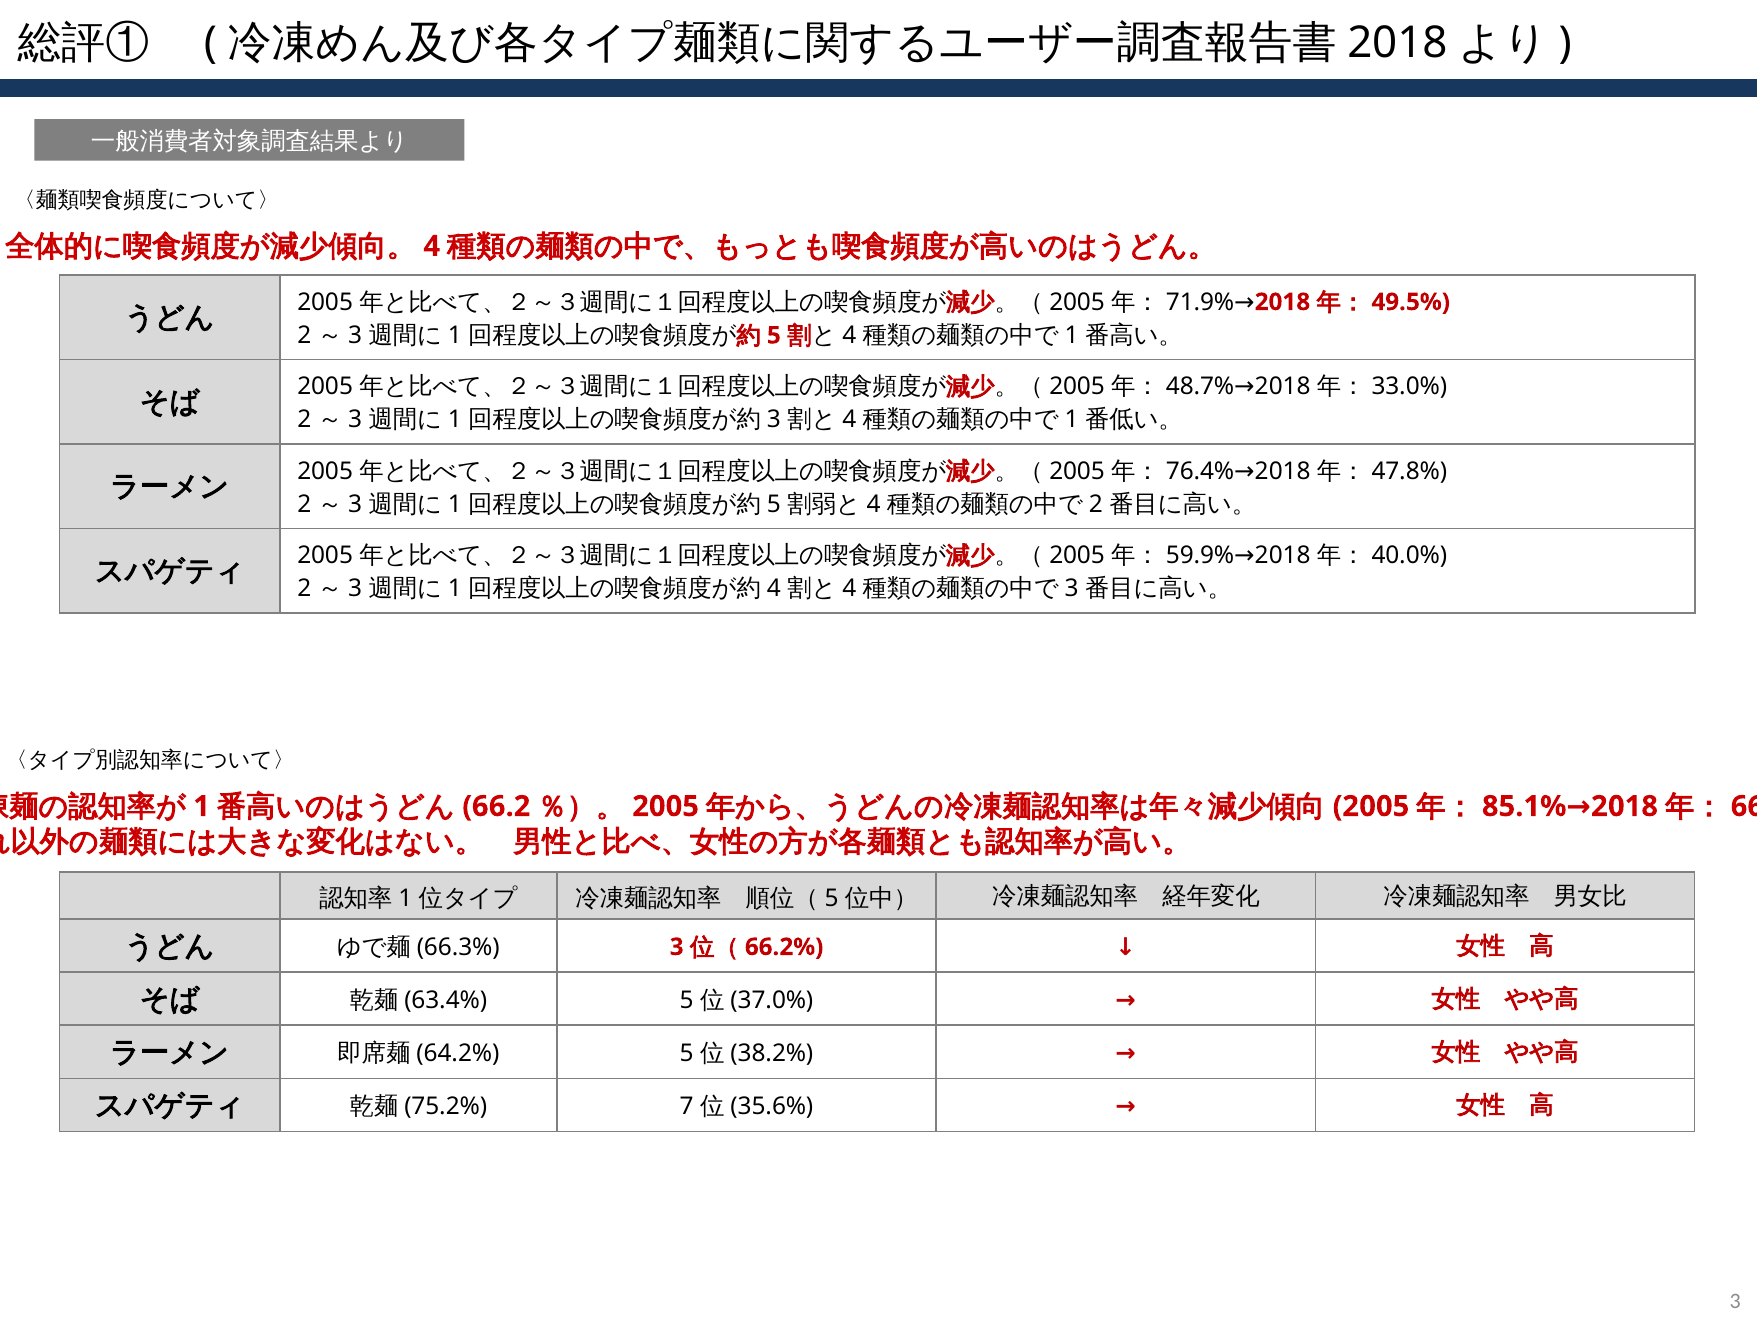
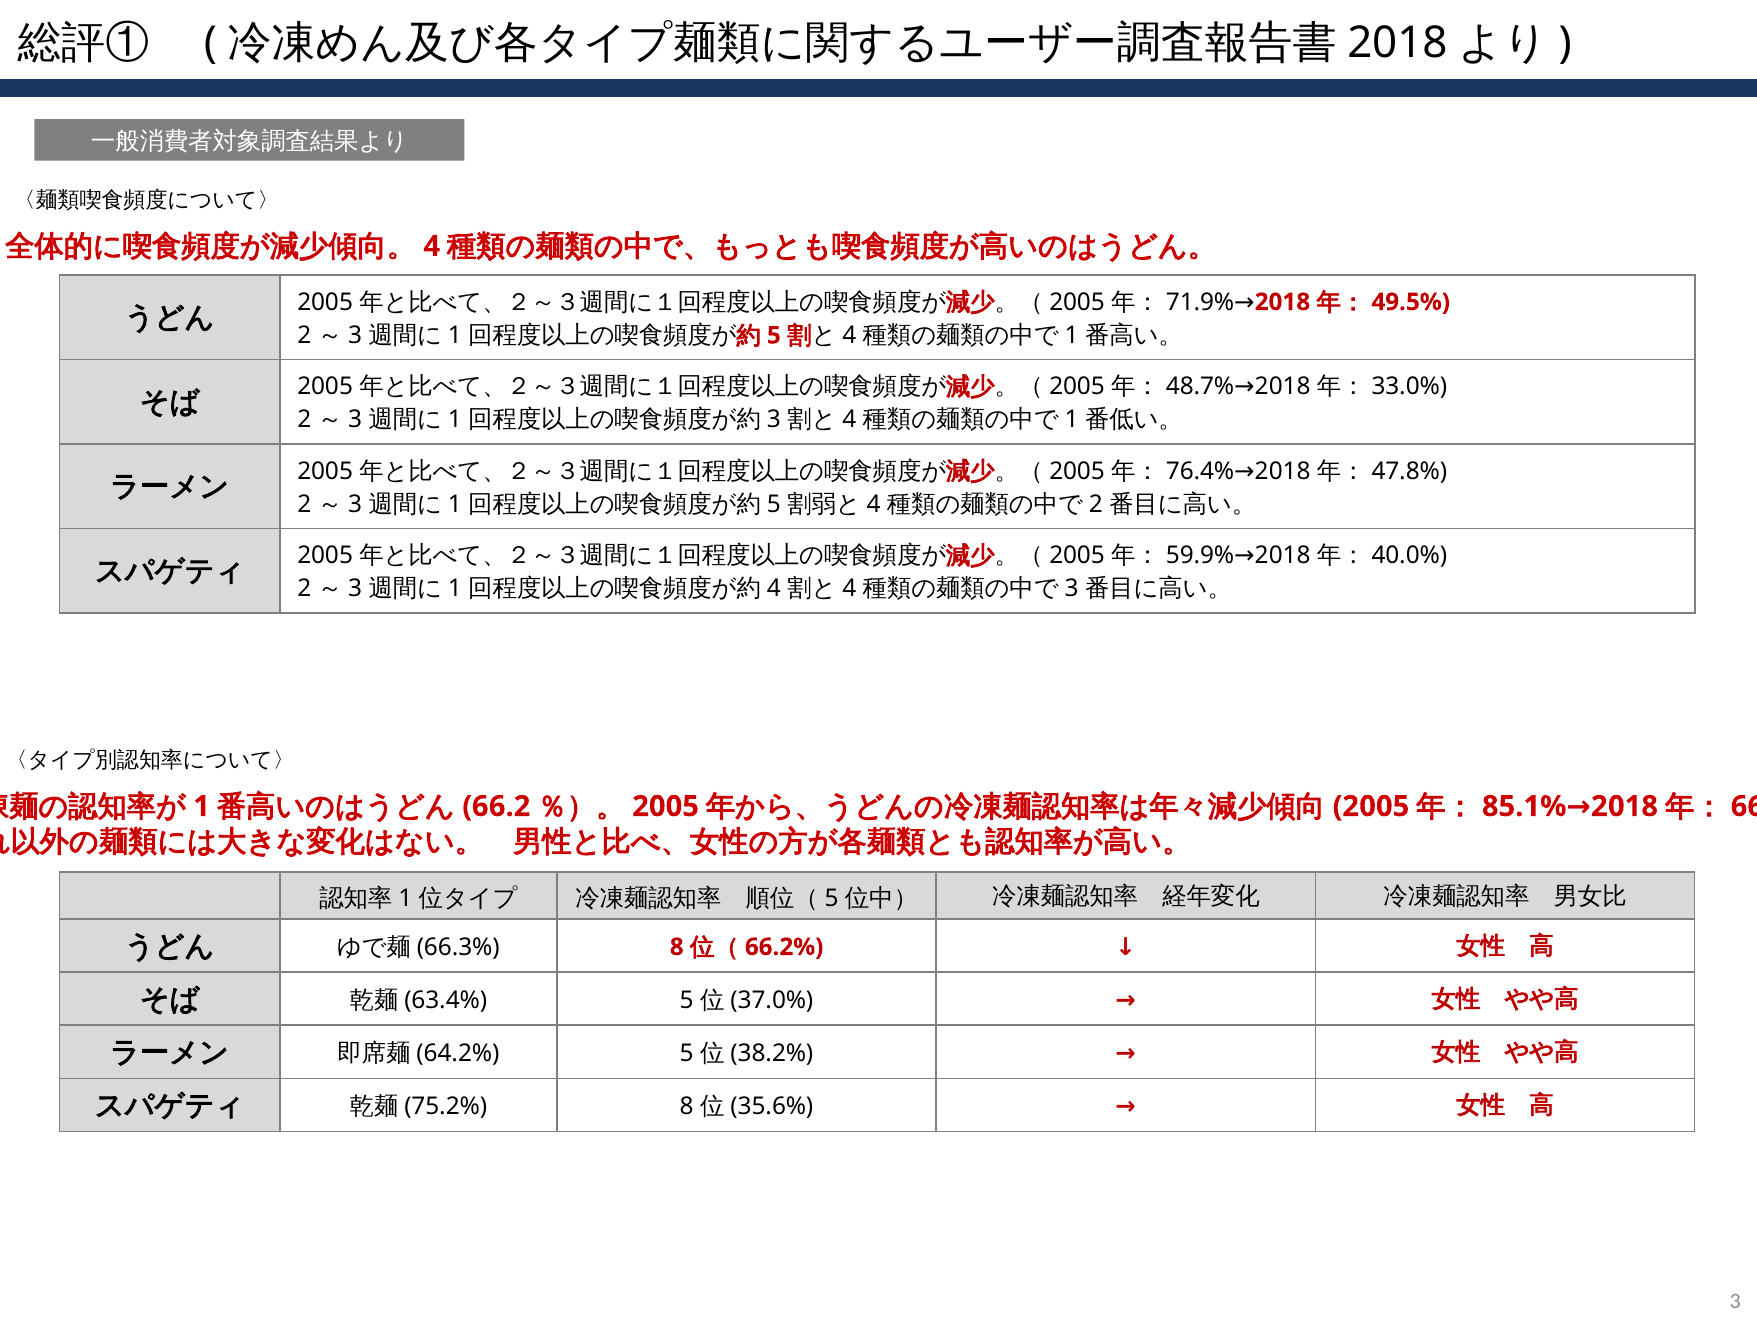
3: 3 -> 8 (677, 947)
7: 7 -> 8 (687, 1106)
